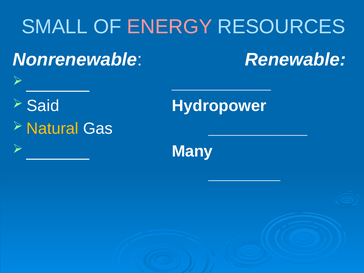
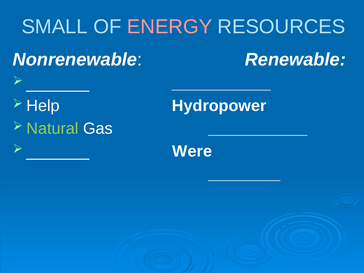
Said: Said -> Help (43, 106)
Natural colour: yellow -> light green (52, 129)
Many: Many -> Were (192, 151)
